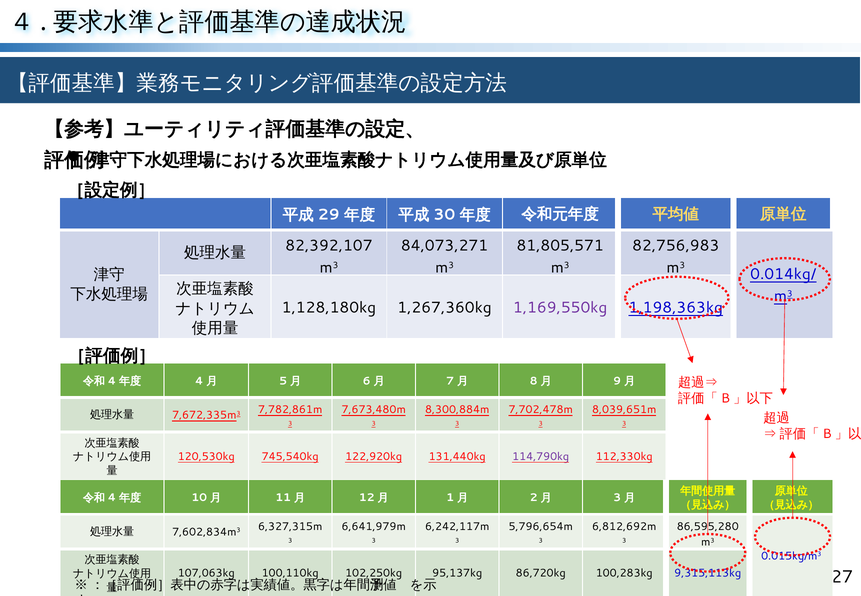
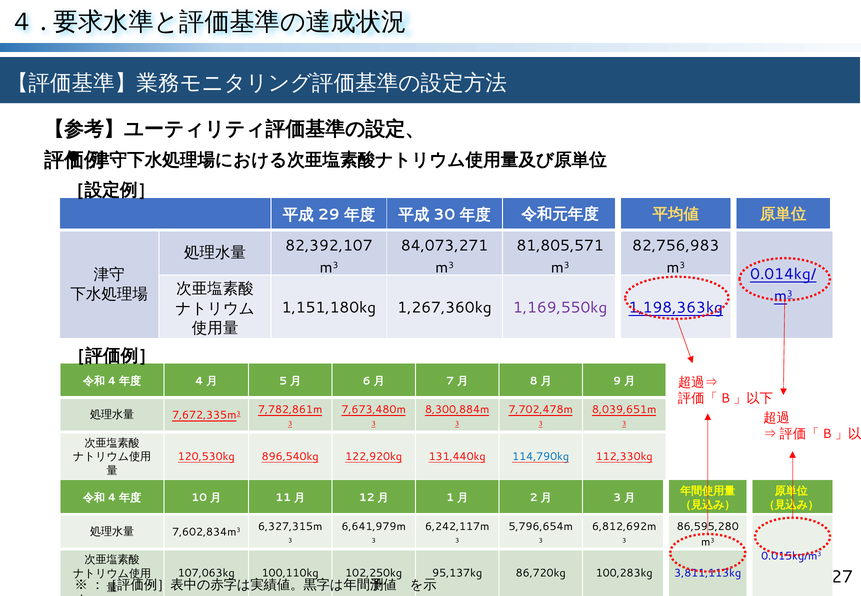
1,128,180kg: 1,128,180kg -> 1,151,180kg (329, 308)
745,540kg: 745,540kg -> 896,540kg (290, 457)
114,790kg colour: purple -> blue (541, 457)
9,315,113kg: 9,315,113kg -> 3,811,113kg (708, 573)
